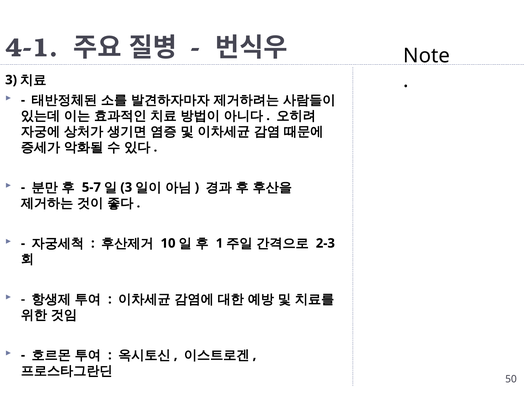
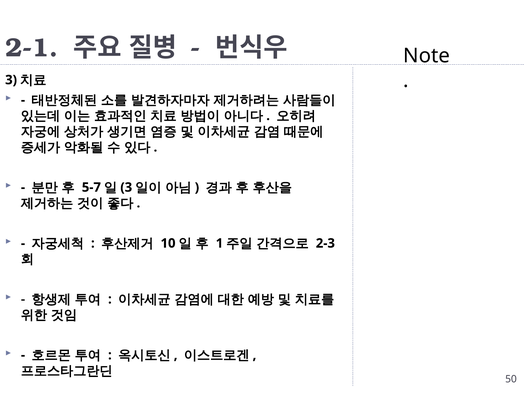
4-1: 4-1 -> 2-1 (32, 48)
